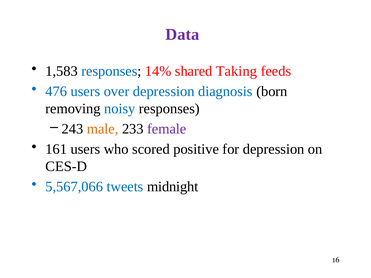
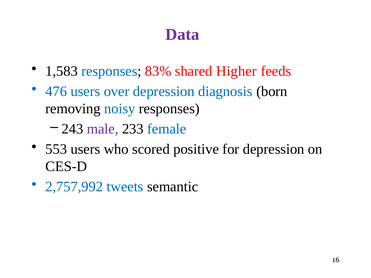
14%: 14% -> 83% (158, 71)
Taking: Taking -> Higher (236, 71)
male colour: orange -> purple (103, 129)
female colour: purple -> blue (167, 129)
161: 161 -> 553 (56, 149)
5,567,066: 5,567,066 -> 2,757,992 (74, 187)
midnight: midnight -> semantic (173, 187)
